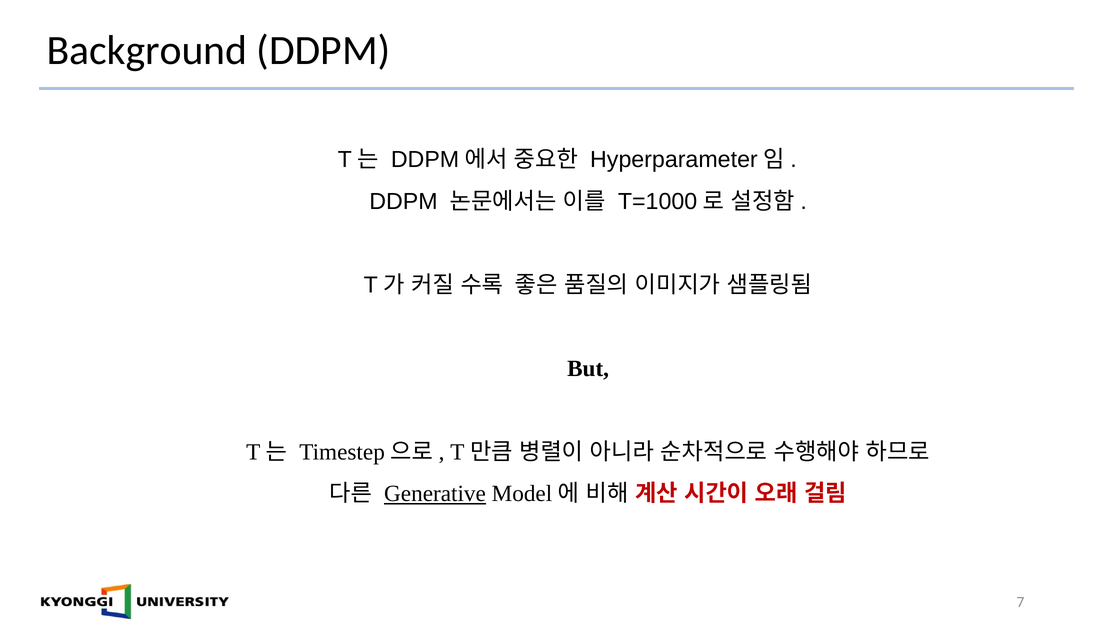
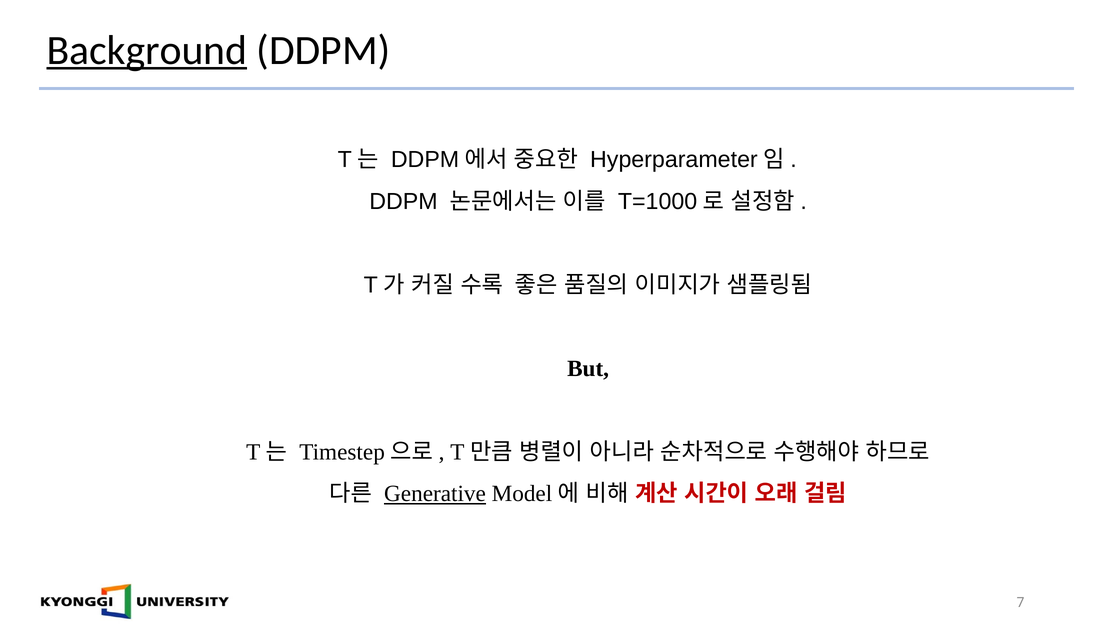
Background underline: none -> present (147, 50)
